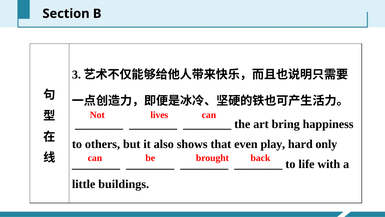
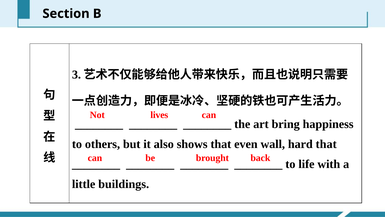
play: play -> wall (273, 144)
hard only: only -> that (326, 144)
